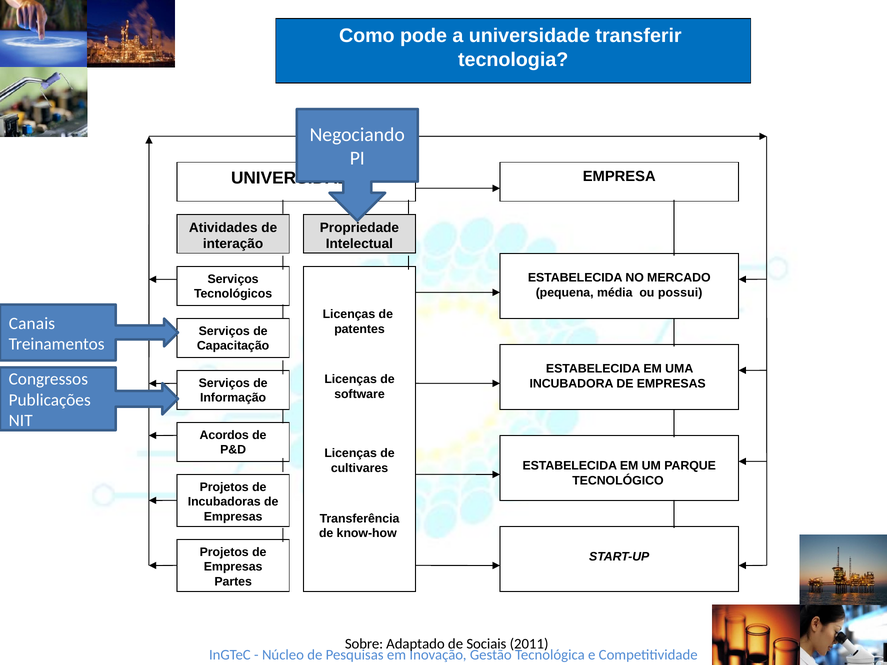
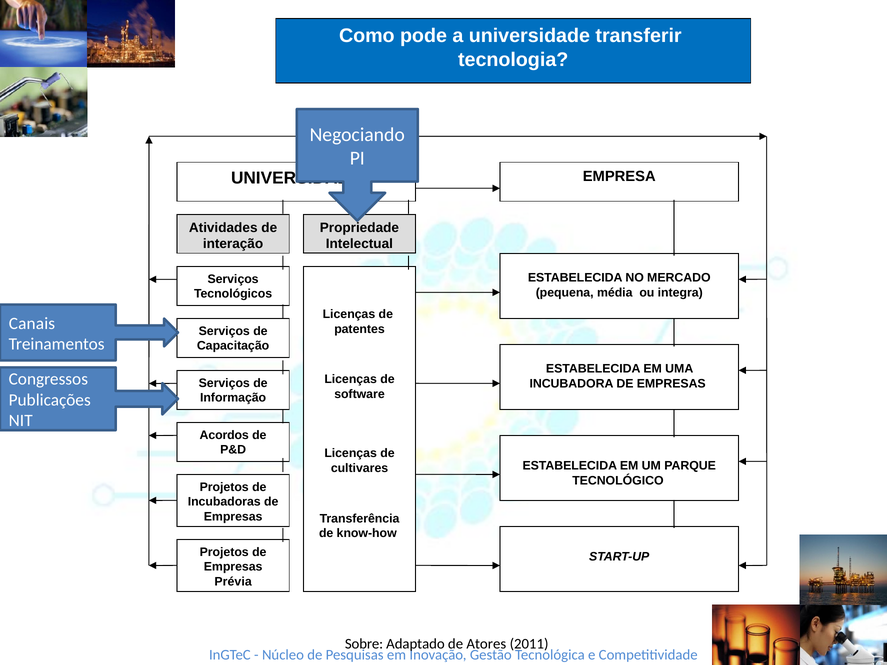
possui: possui -> integra (680, 293)
Partes: Partes -> Prévia (233, 582)
Sociais: Sociais -> Atores (486, 644)
